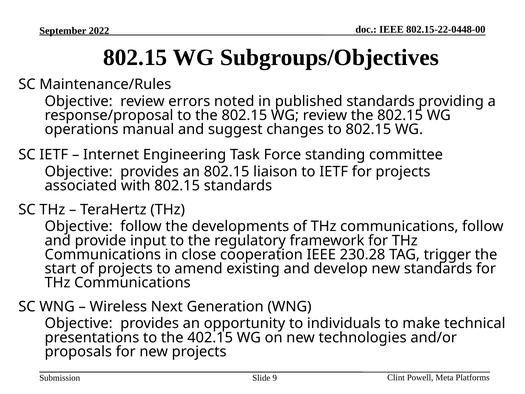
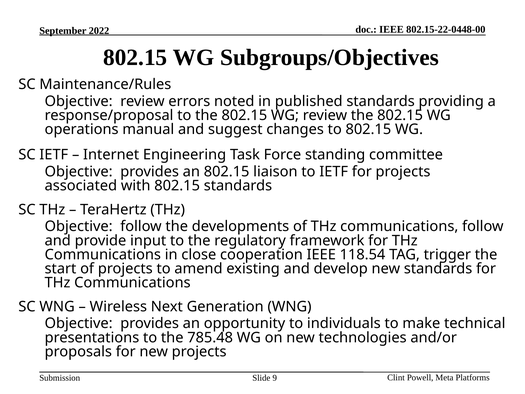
230.28: 230.28 -> 118.54 (363, 254)
402.15: 402.15 -> 785.48 (210, 337)
